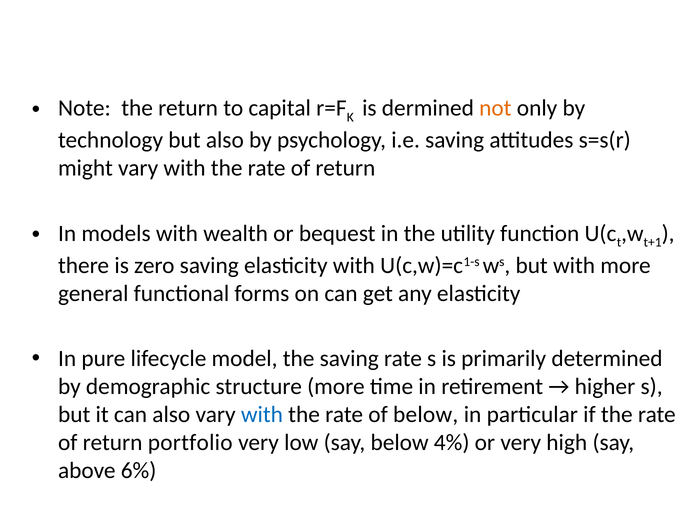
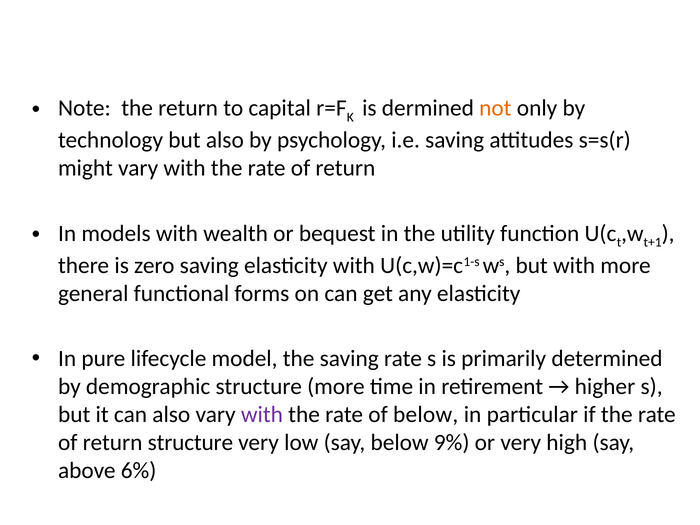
with colour: blue -> purple (262, 415)
return portfolio: portfolio -> structure (190, 443)
4%: 4% -> 9% (452, 443)
